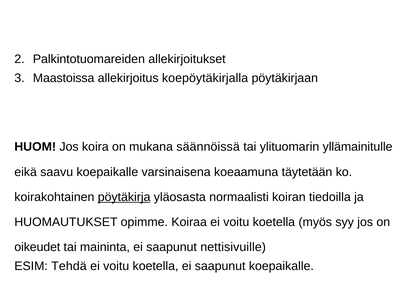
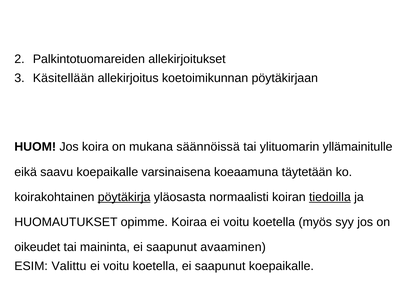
Maastoissa: Maastoissa -> Käsitellään (64, 78)
koepöytäkirjalla: koepöytäkirjalla -> koetoimikunnan (205, 78)
tiedoilla underline: none -> present (330, 197)
nettisivuille: nettisivuille -> avaaminen (233, 247)
Tehdä: Tehdä -> Valittu (69, 266)
